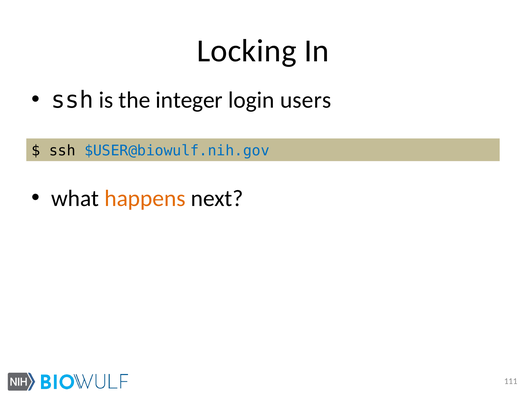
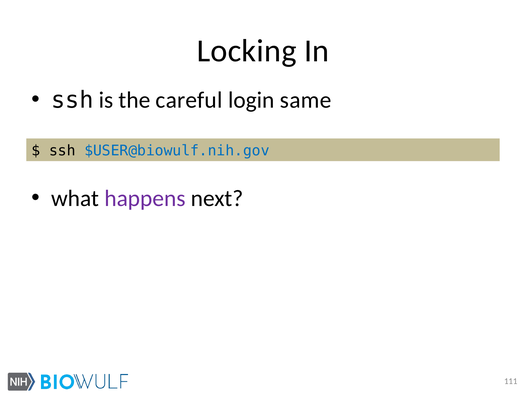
integer: integer -> careful (189, 100)
users: users -> same (306, 100)
happens colour: orange -> purple (145, 198)
